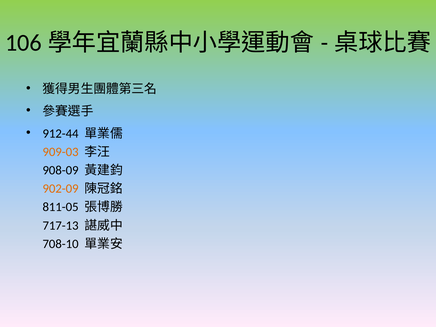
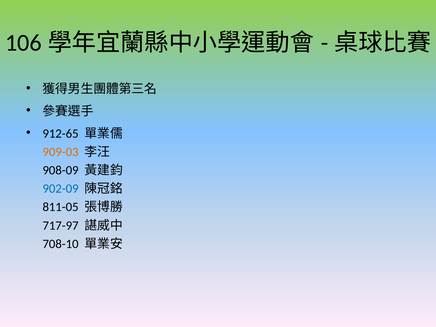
912-44: 912-44 -> 912-65 (61, 134)
902-09 colour: orange -> blue (61, 189)
717-13: 717-13 -> 717-97 (61, 225)
